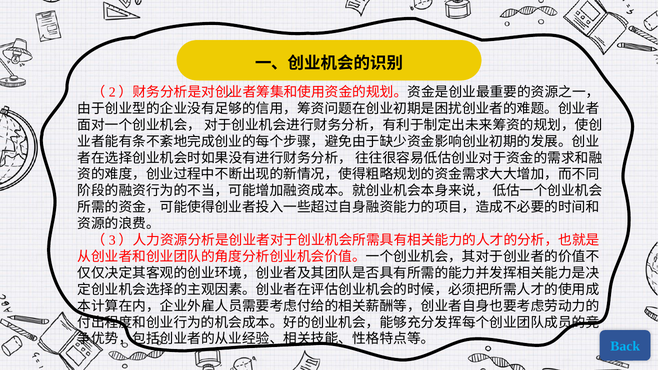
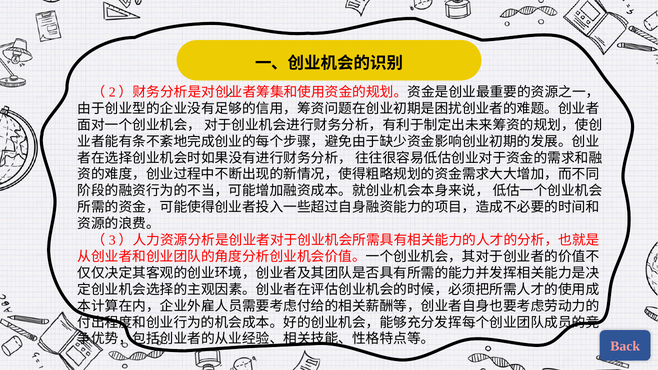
Back colour: light blue -> pink (625, 346)
